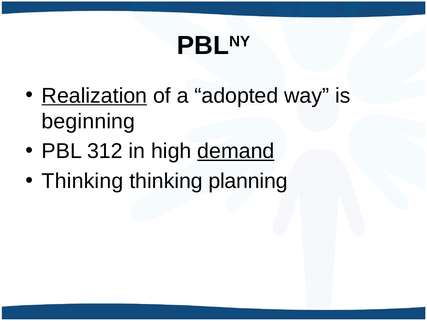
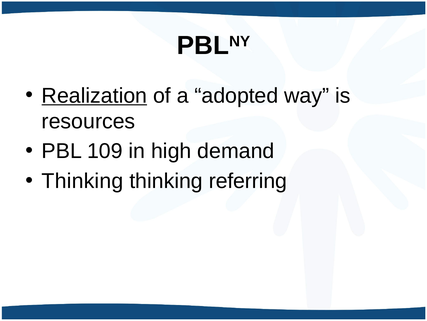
beginning: beginning -> resources (88, 121)
312: 312 -> 109 (105, 151)
demand underline: present -> none (236, 151)
planning: planning -> referring (248, 181)
